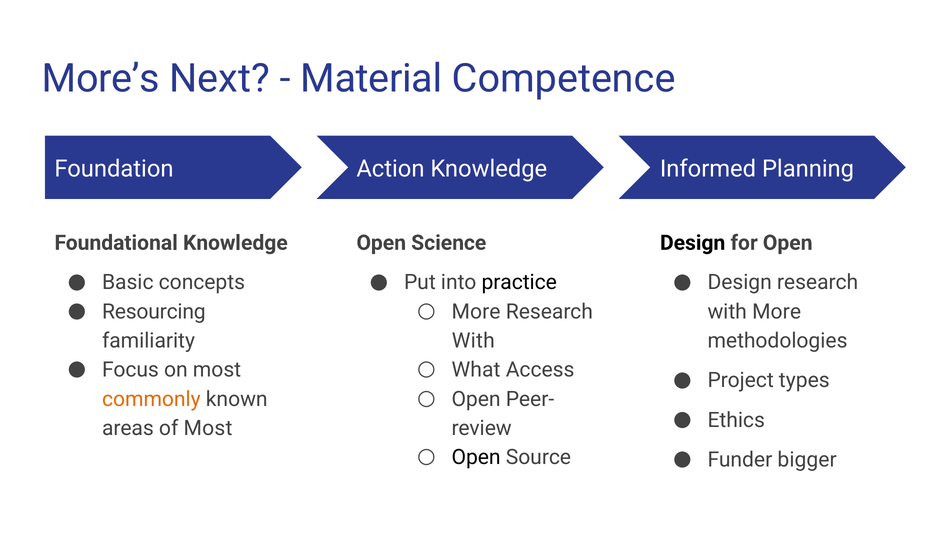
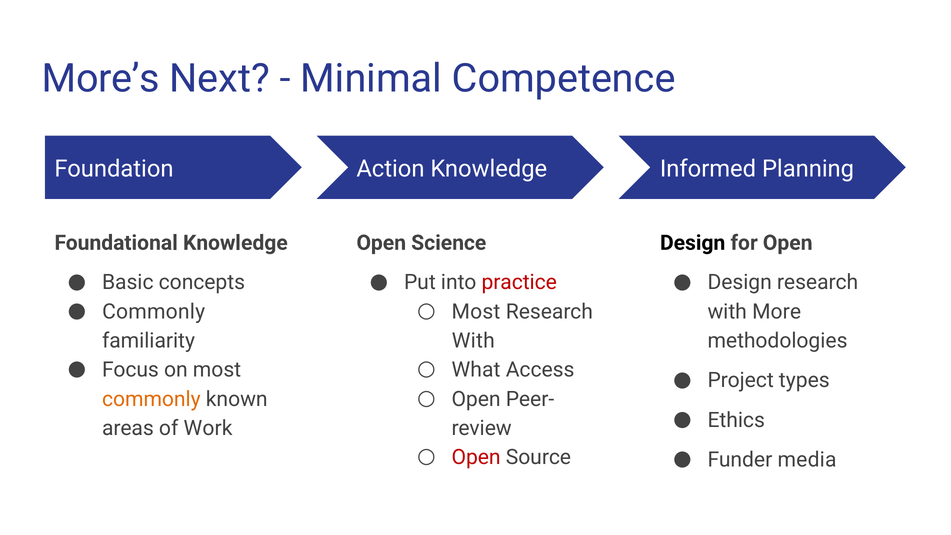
Material: Material -> Minimal (371, 79)
practice colour: black -> red (519, 282)
Resourcing: Resourcing -> Commonly (154, 312)
More: More -> Most (476, 312)
of Most: Most -> Work (208, 428)
Open colour: black -> red (476, 457)
bigger: bigger -> media (807, 460)
